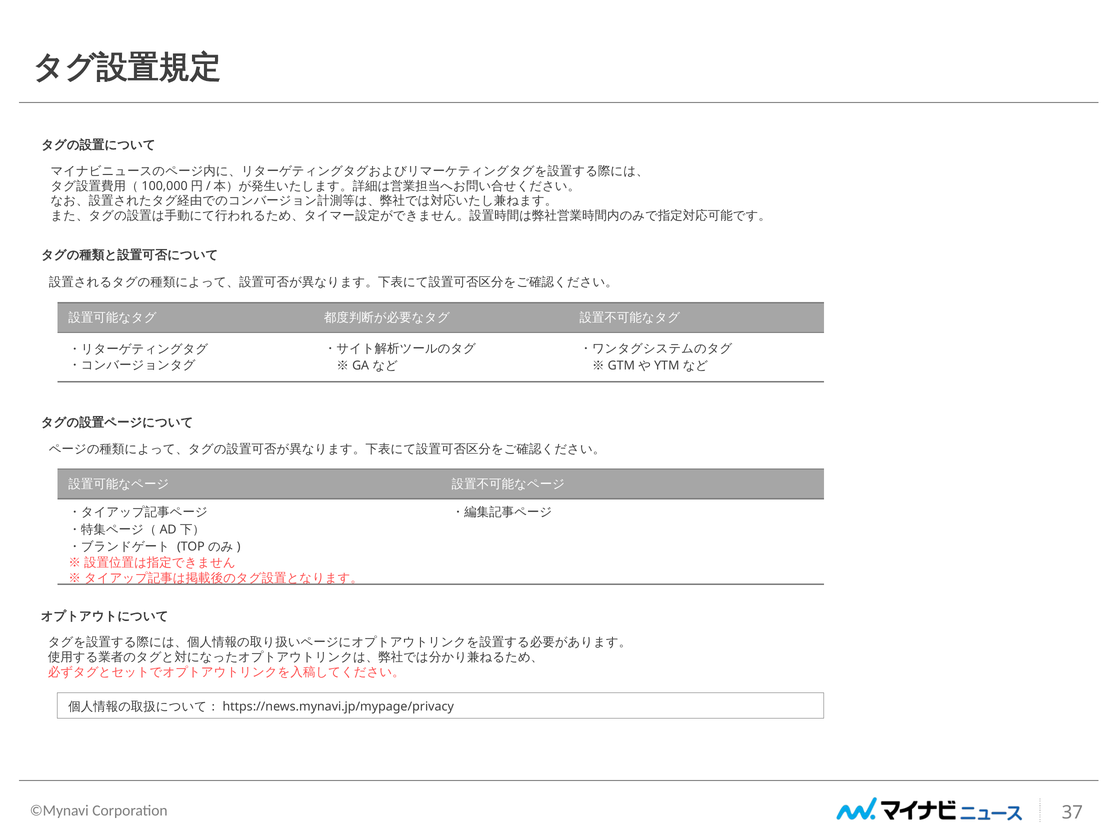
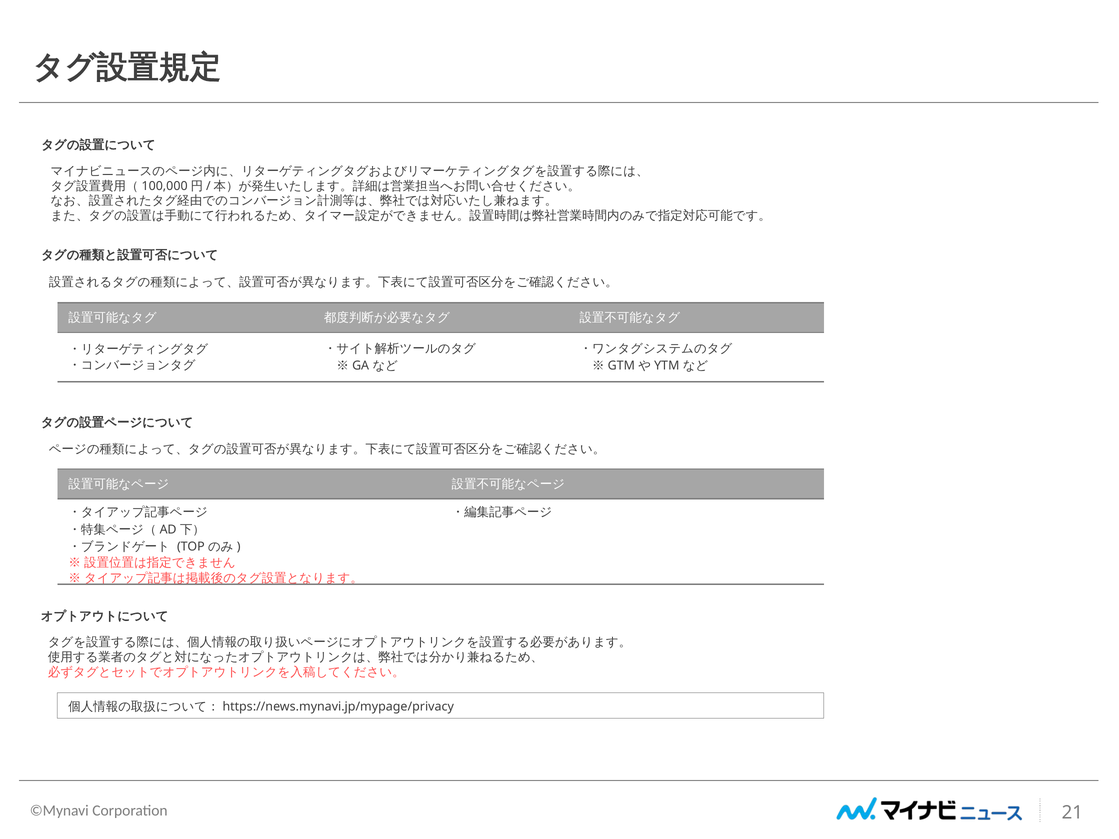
37: 37 -> 21 (1072, 813)
